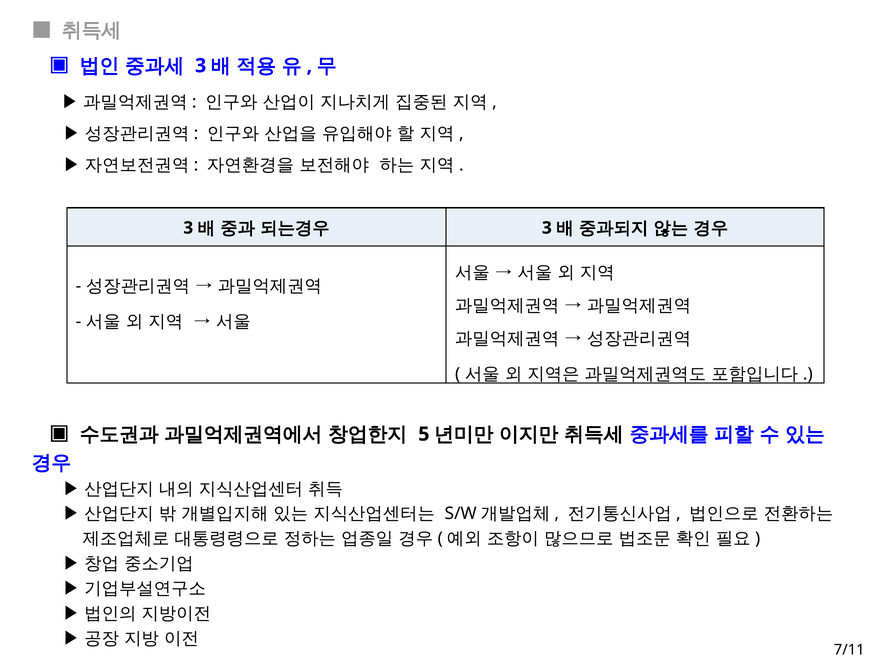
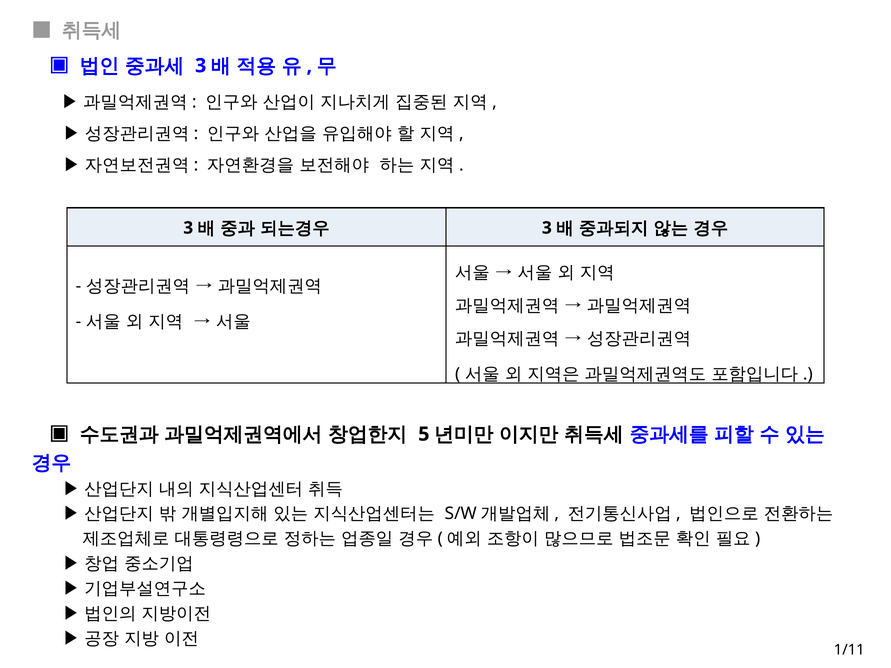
7/11: 7/11 -> 1/11 (849, 650)
